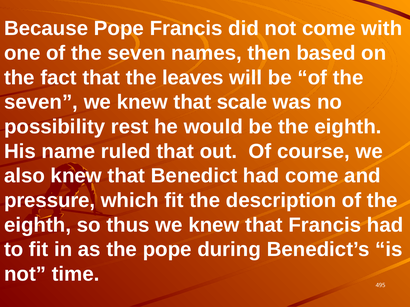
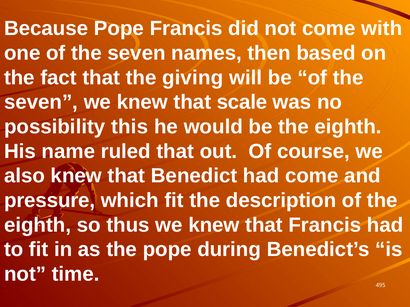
leaves: leaves -> giving (193, 78)
rest: rest -> this (130, 127)
